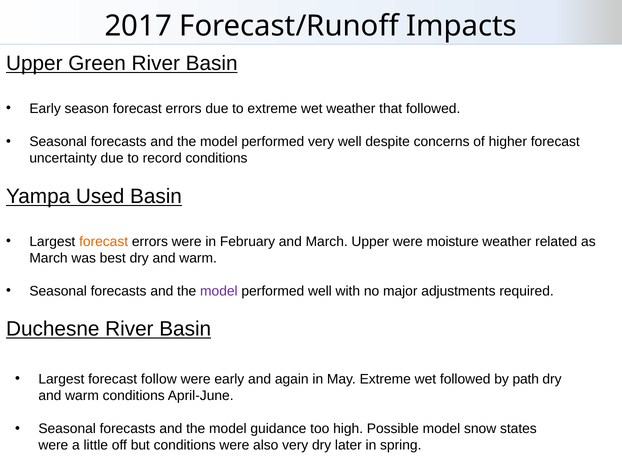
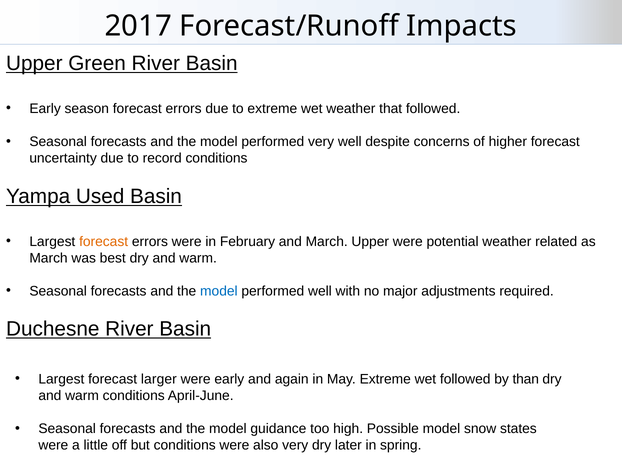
moisture: moisture -> potential (453, 241)
model colour: purple -> blue (219, 291)
follow: follow -> larger (159, 379)
path: path -> than (526, 379)
